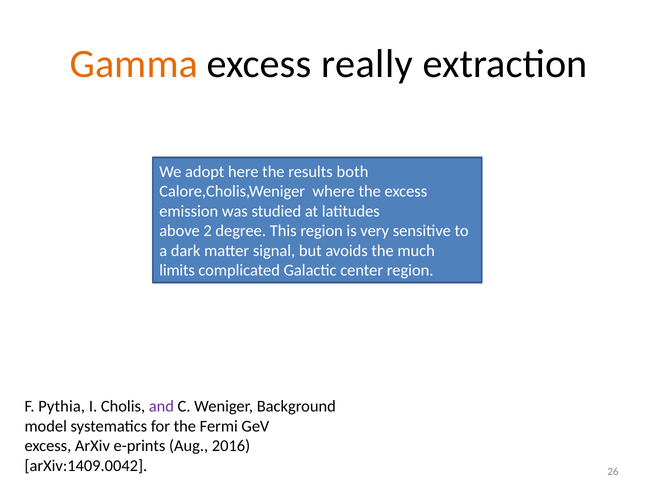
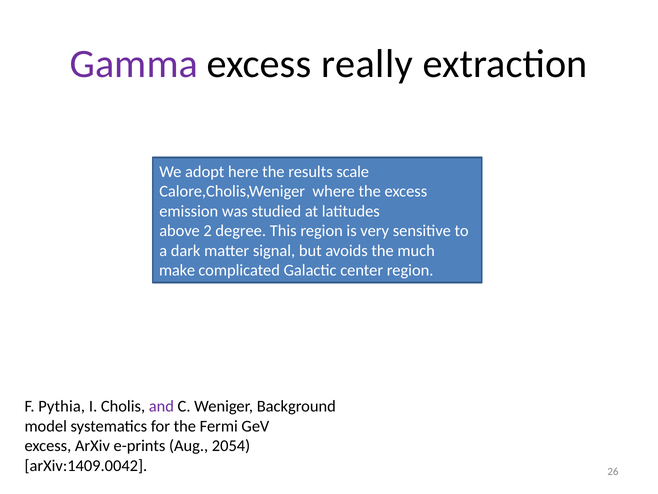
Gamma colour: orange -> purple (134, 64)
both: both -> scale (353, 171)
limits: limits -> make (177, 270)
2016: 2016 -> 2054 (231, 446)
